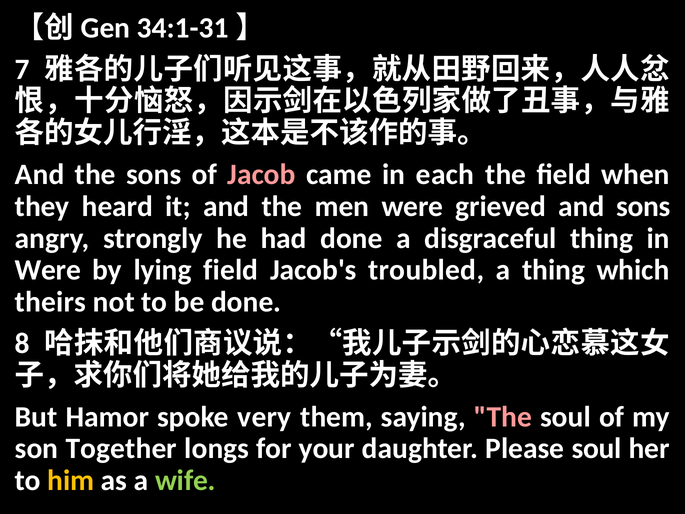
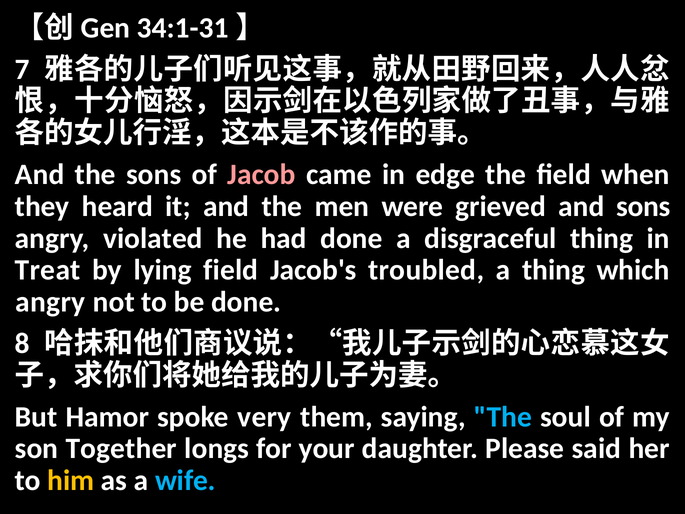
each: each -> edge (445, 174)
strongly: strongly -> violated (153, 238)
Were: Were -> Treat (48, 270)
theirs: theirs -> angry (50, 302)
The colour: pink -> light blue (503, 417)
Please soul: soul -> said (596, 449)
wife colour: light green -> light blue (185, 480)
